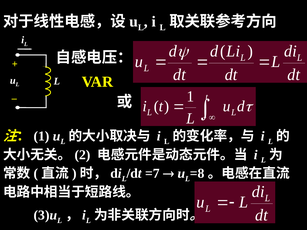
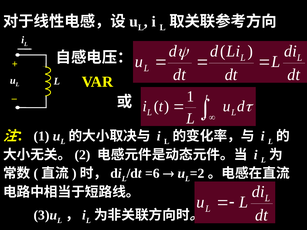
=7: =7 -> =6 (152, 174)
=8: =8 -> =2 (197, 174)
